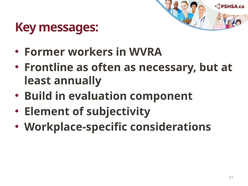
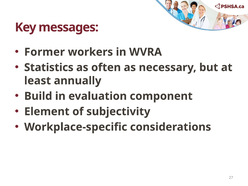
Frontline: Frontline -> Statistics (49, 67)
